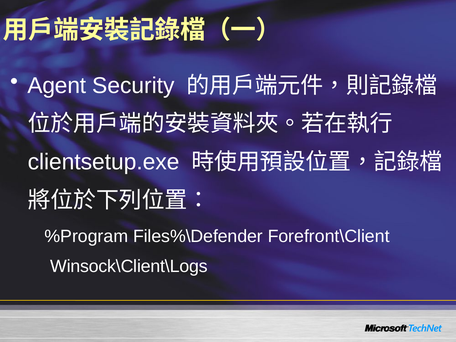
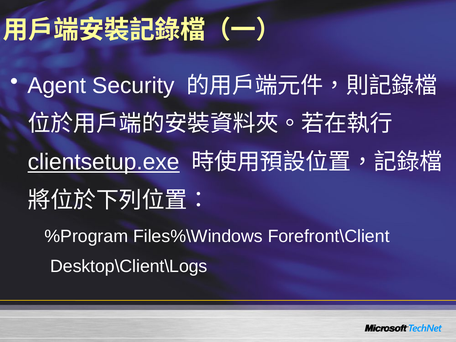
clientsetup.exe underline: none -> present (104, 162)
Files%\Defender: Files%\Defender -> Files%\Windows (198, 236)
Winsock\Client\Logs: Winsock\Client\Logs -> Desktop\Client\Logs (129, 266)
